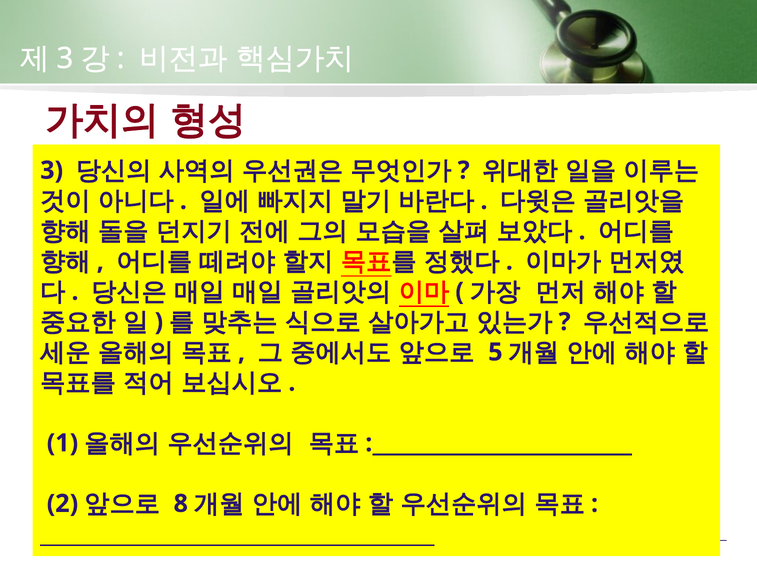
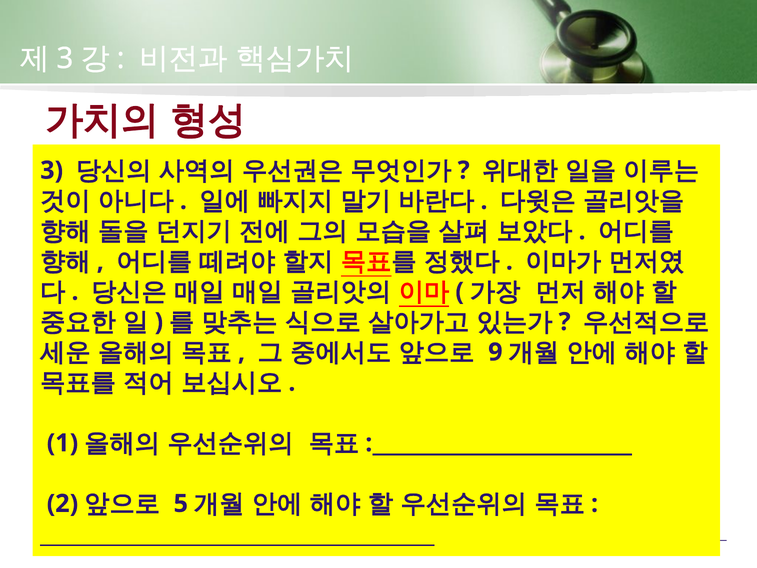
5: 5 -> 9 (495, 352)
8: 8 -> 5 (181, 503)
